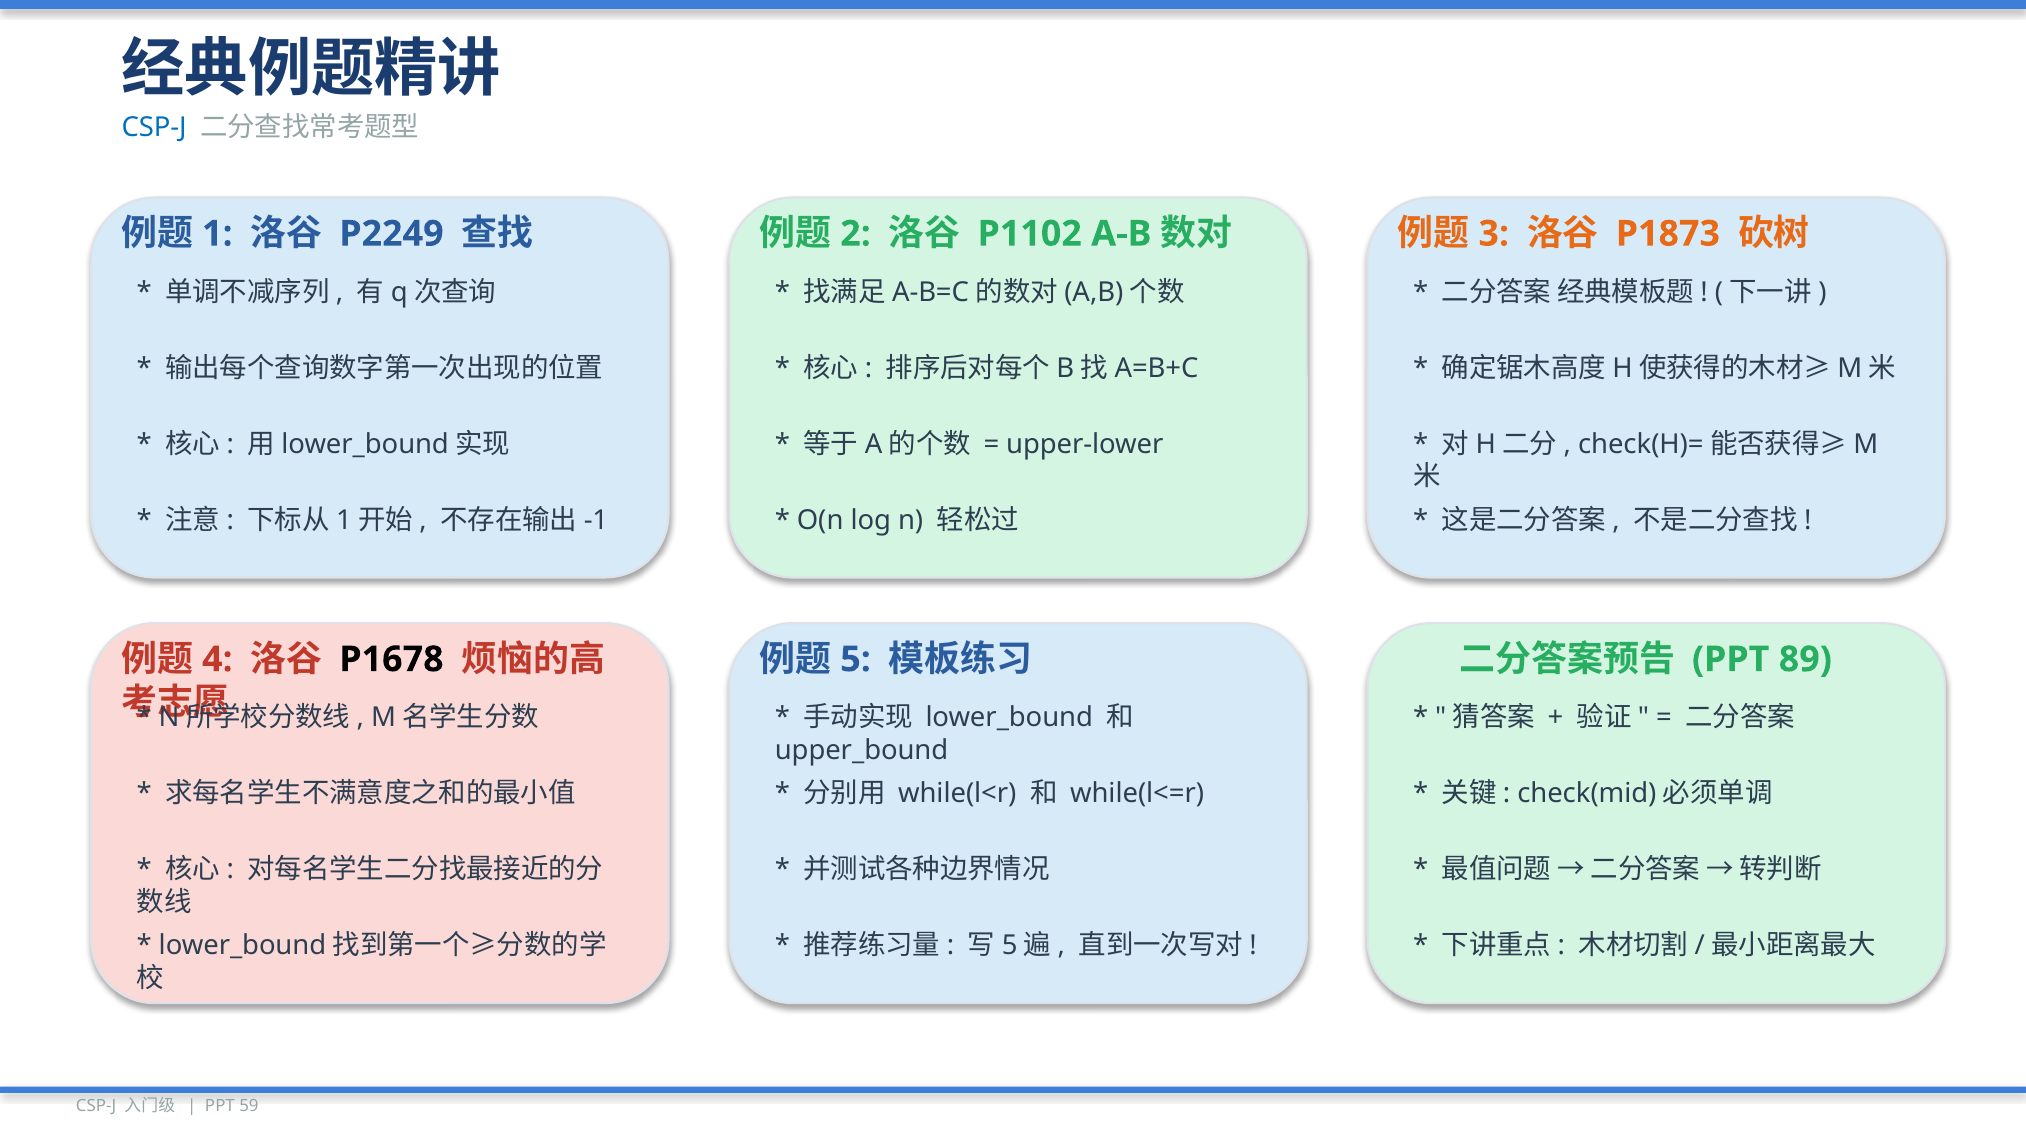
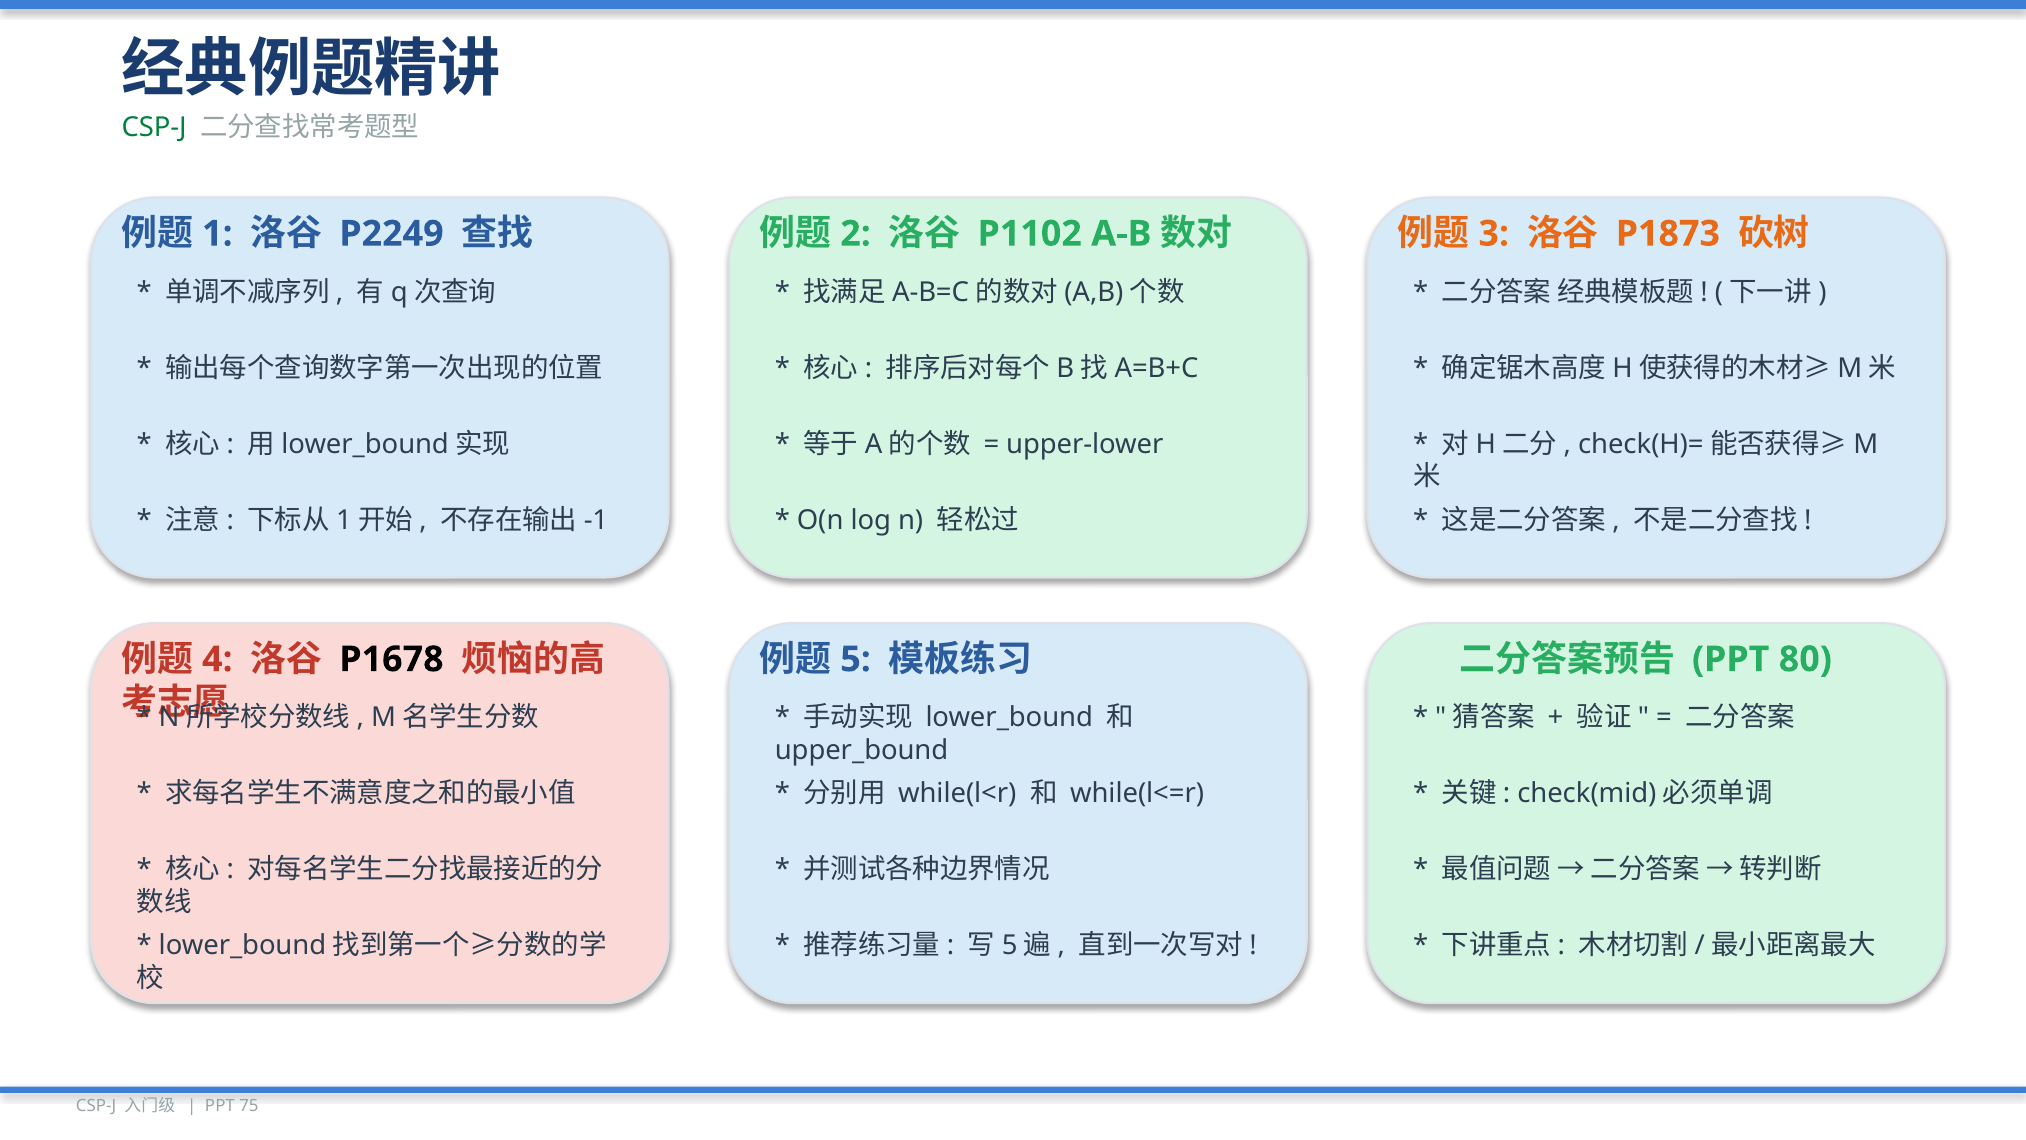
CSP-J colour: blue -> green (154, 128)
89: 89 -> 80 (1805, 659)
59: 59 -> 75 (249, 1105)
